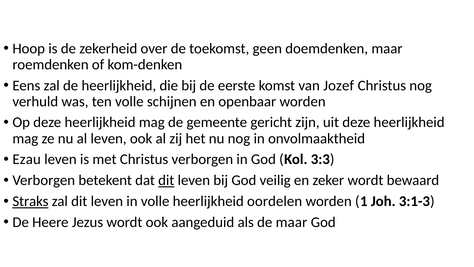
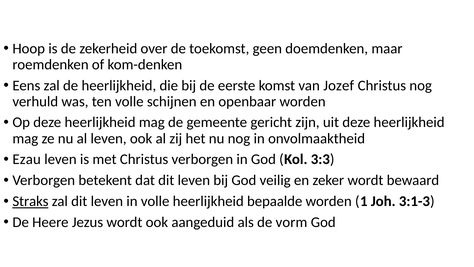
dit underline: present -> none (166, 180)
oordelen: oordelen -> bepaalde (275, 201)
de maar: maar -> vorm (291, 222)
